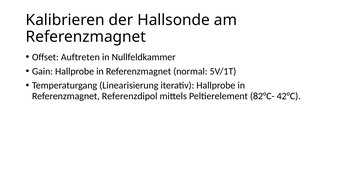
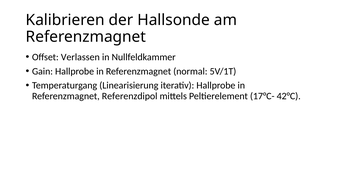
Auftreten: Auftreten -> Verlassen (80, 57)
82°C-: 82°C- -> 17°C- (262, 96)
